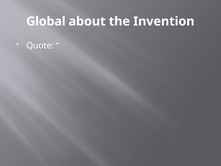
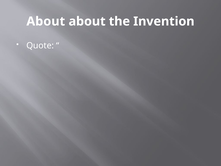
Global: Global -> About (46, 21)
